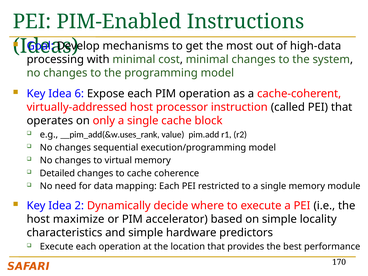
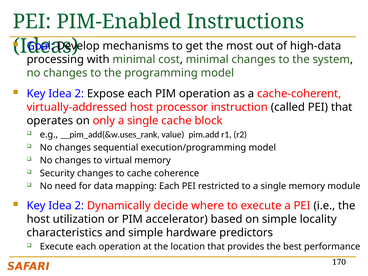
6: 6 -> 2 (79, 94)
Detailed: Detailed -> Security (57, 173)
maximize: maximize -> utilization (79, 219)
